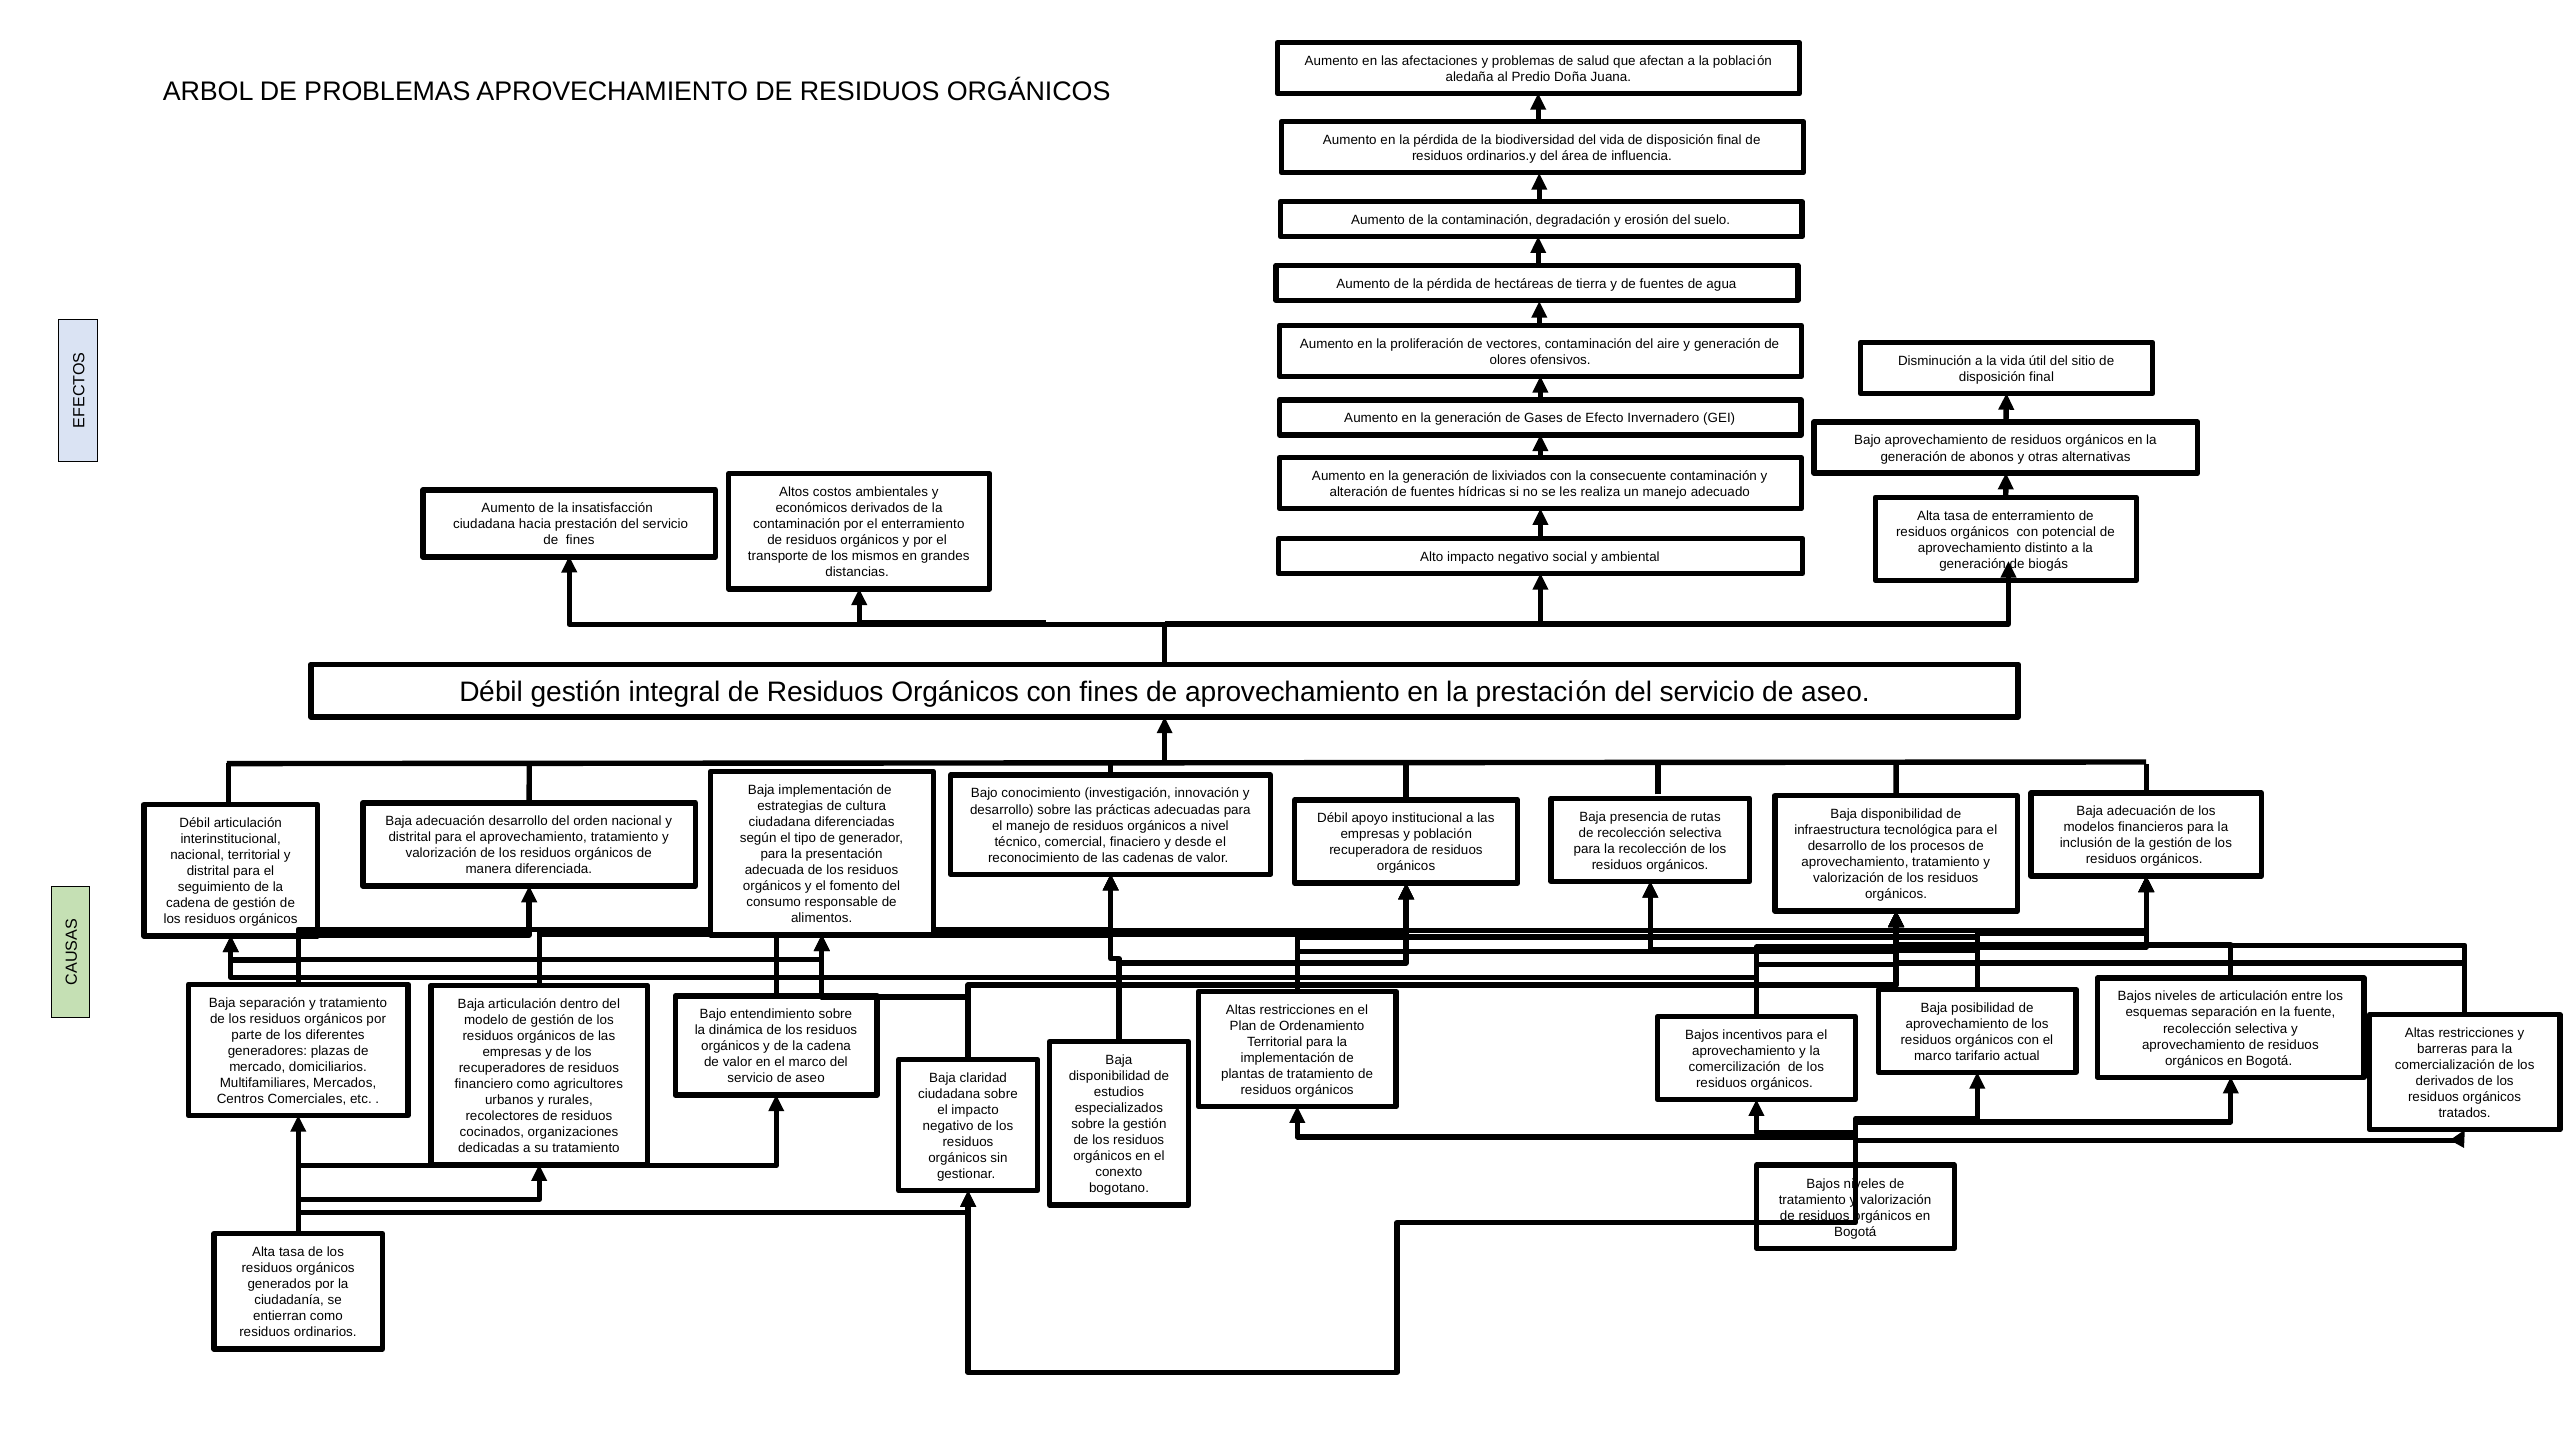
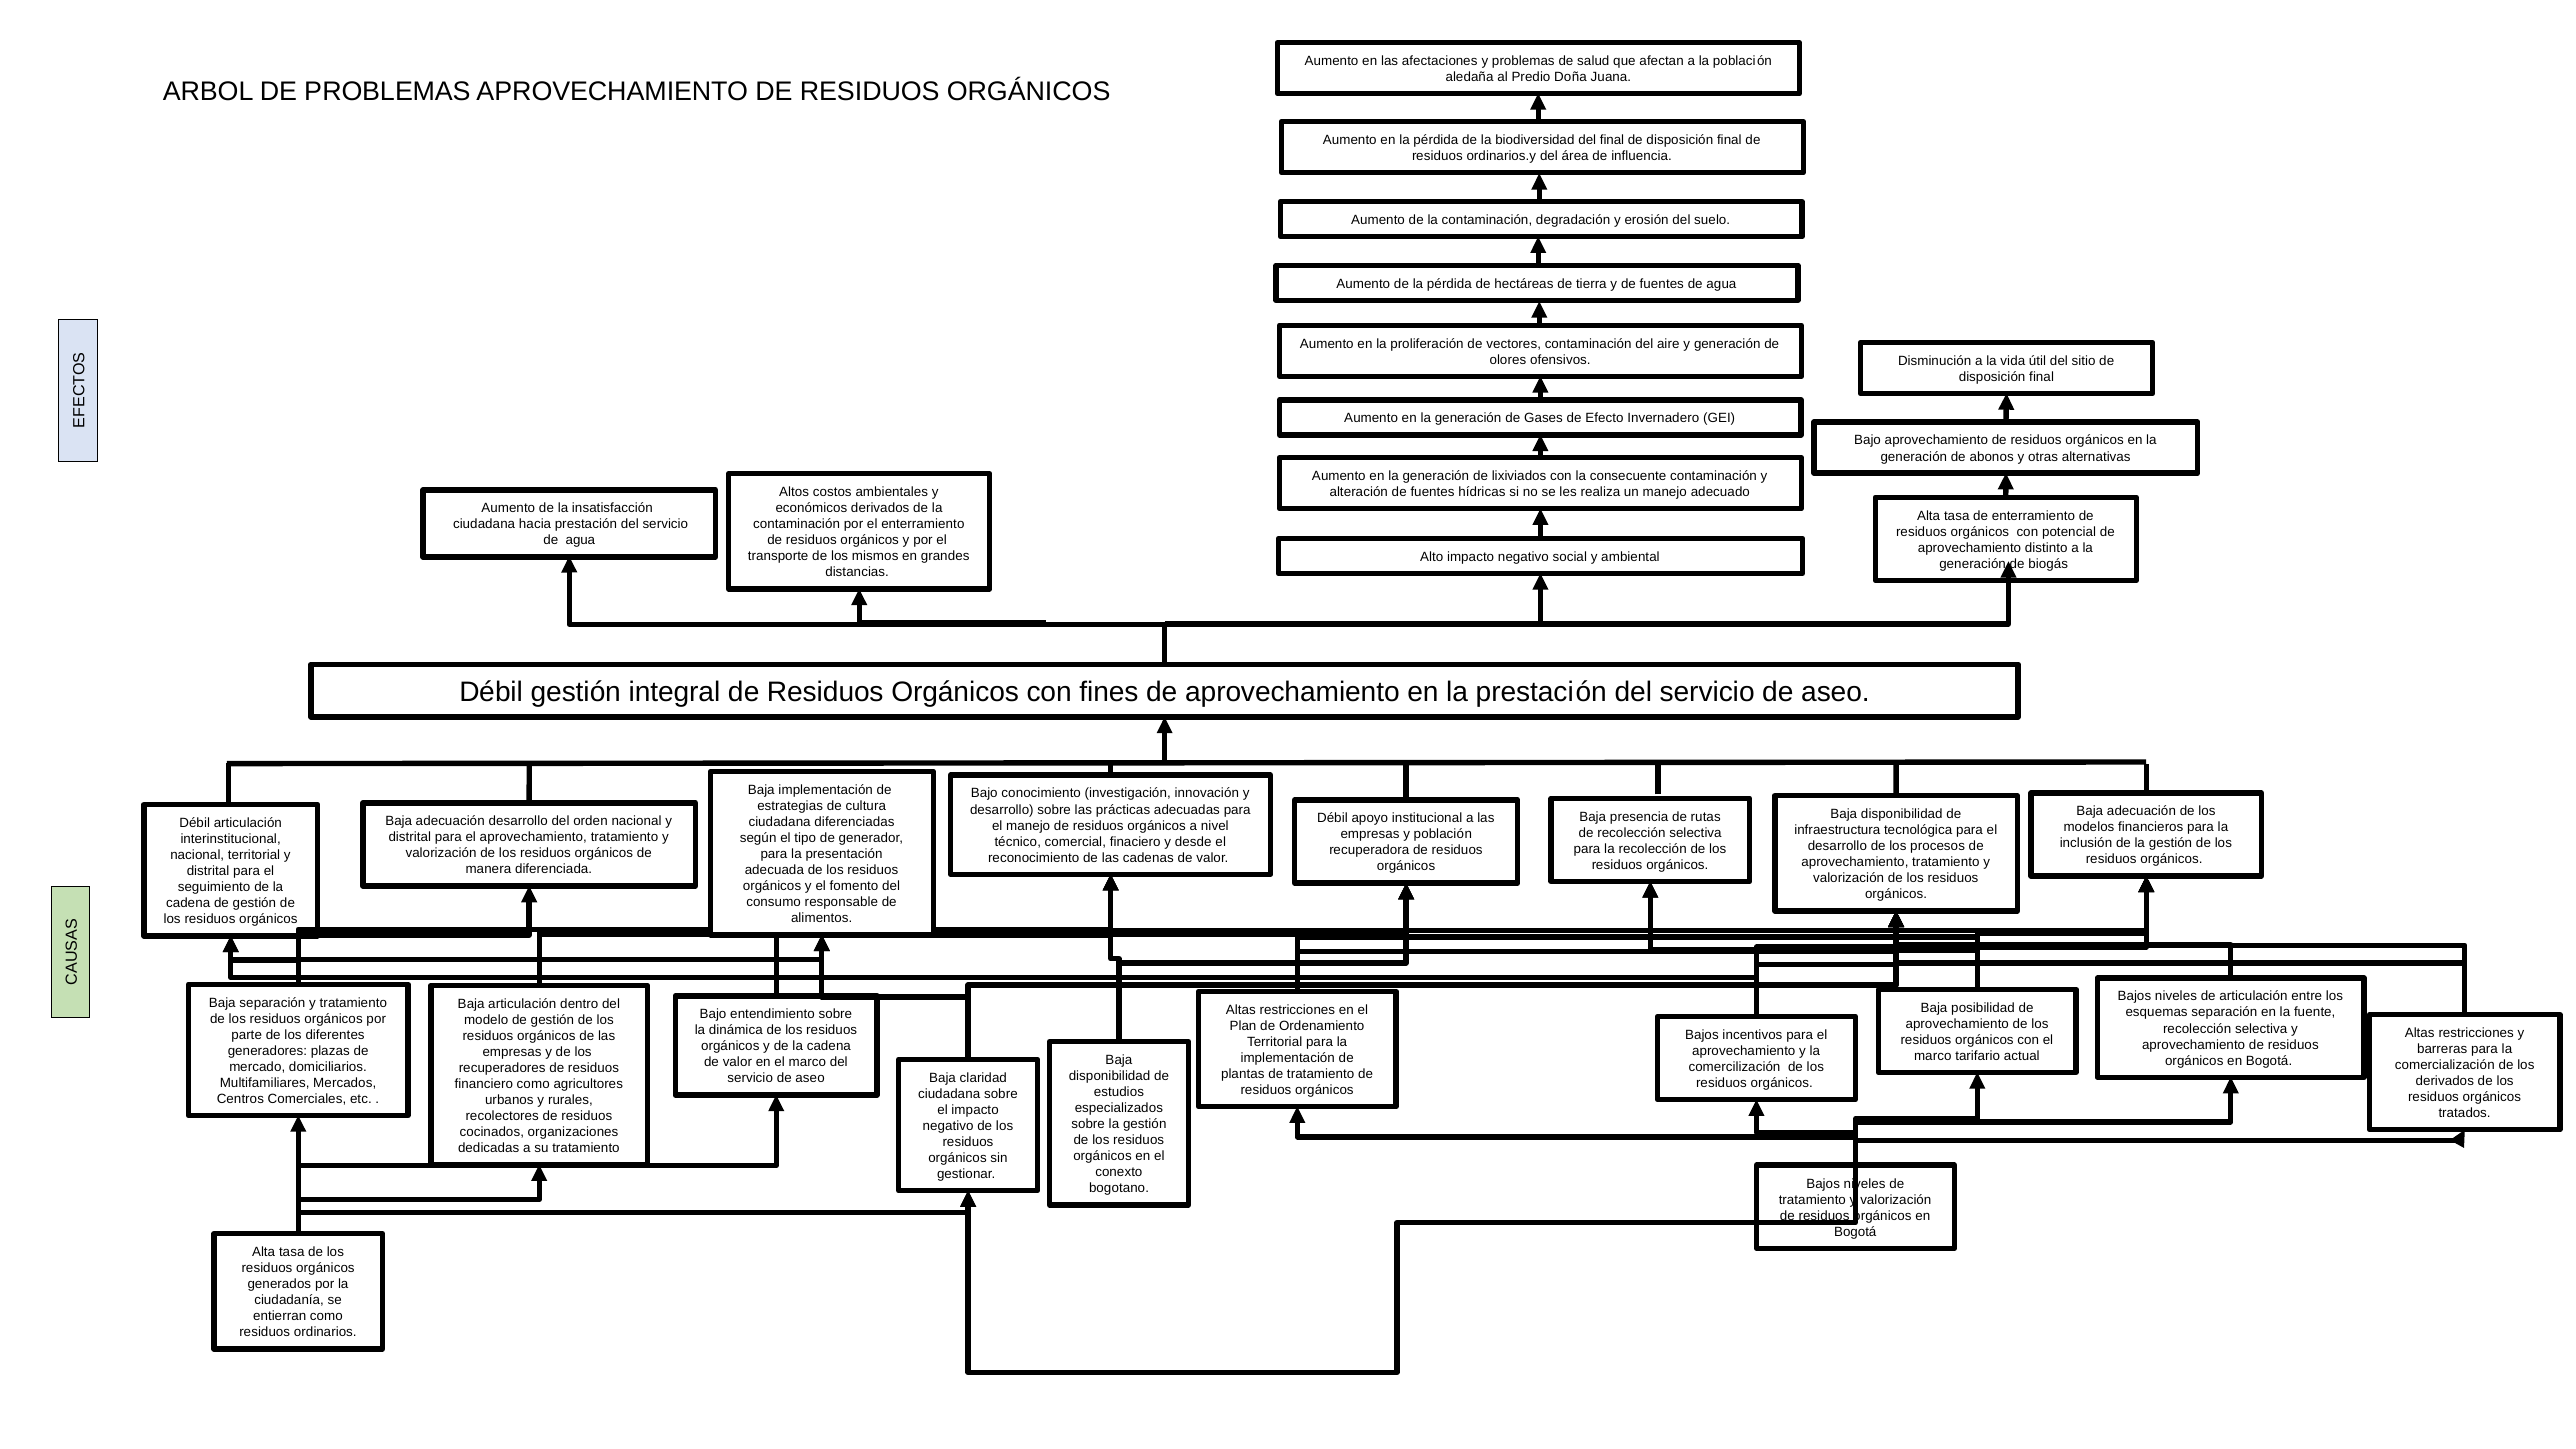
del vida: vida -> final (1612, 140)
fines: fines -> agua (580, 540)
